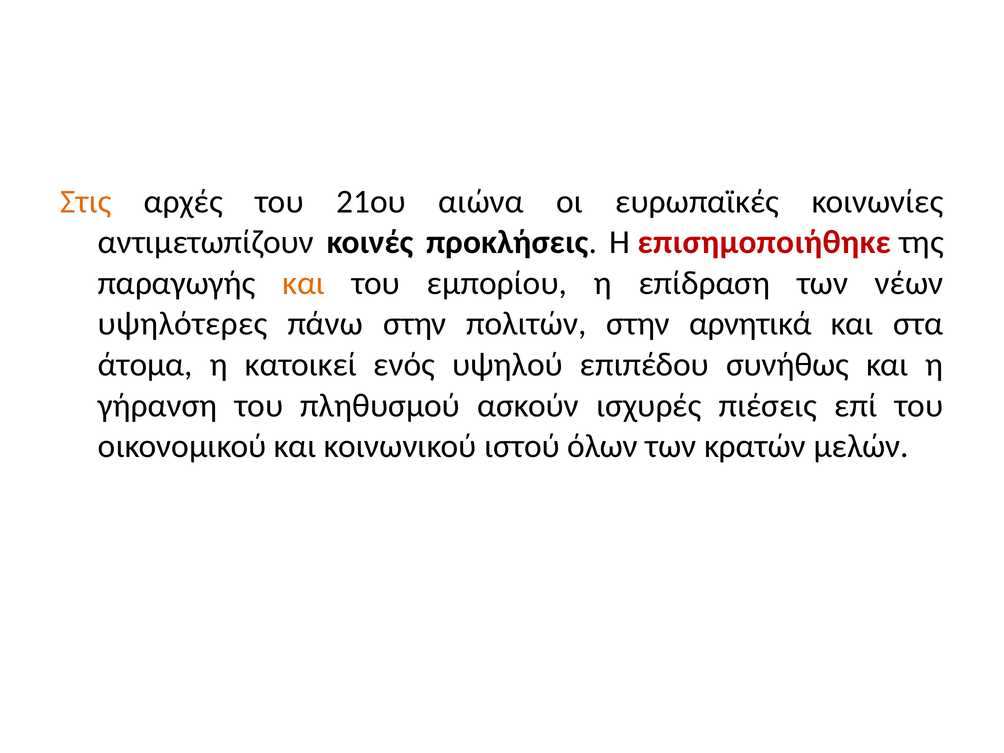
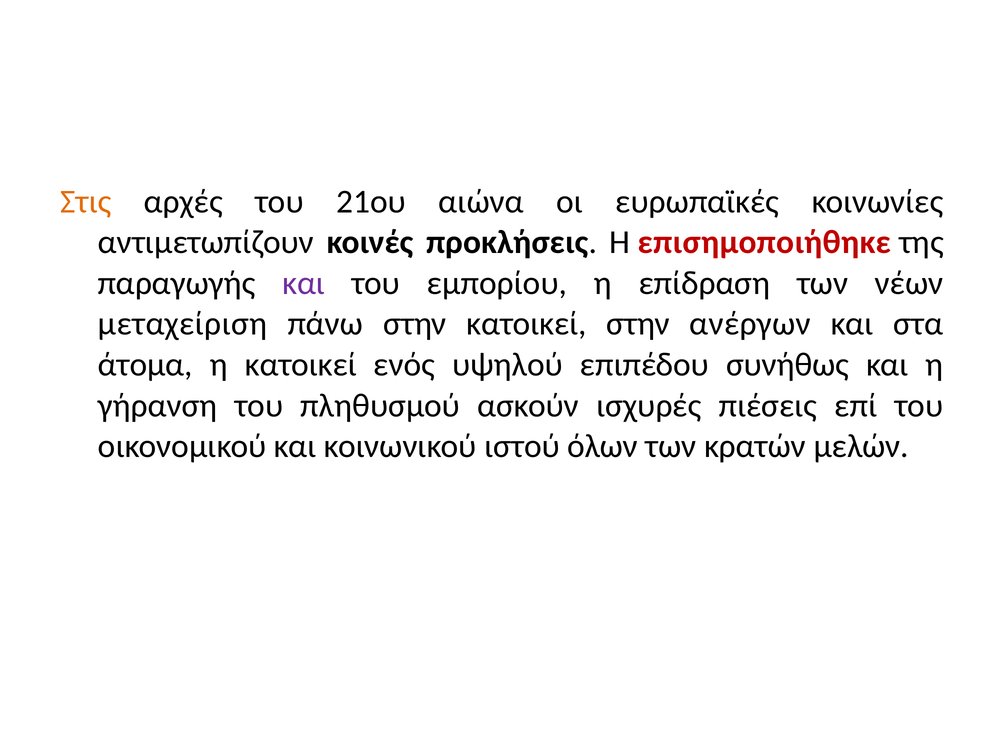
και colour: orange -> purple (304, 283)
υψηλότερες: υψηλότερες -> μεταχείριση (183, 324)
στην πολιτών: πολιτών -> κατοικεί (526, 324)
αρνητικά: αρνητικά -> ανέργων (750, 324)
